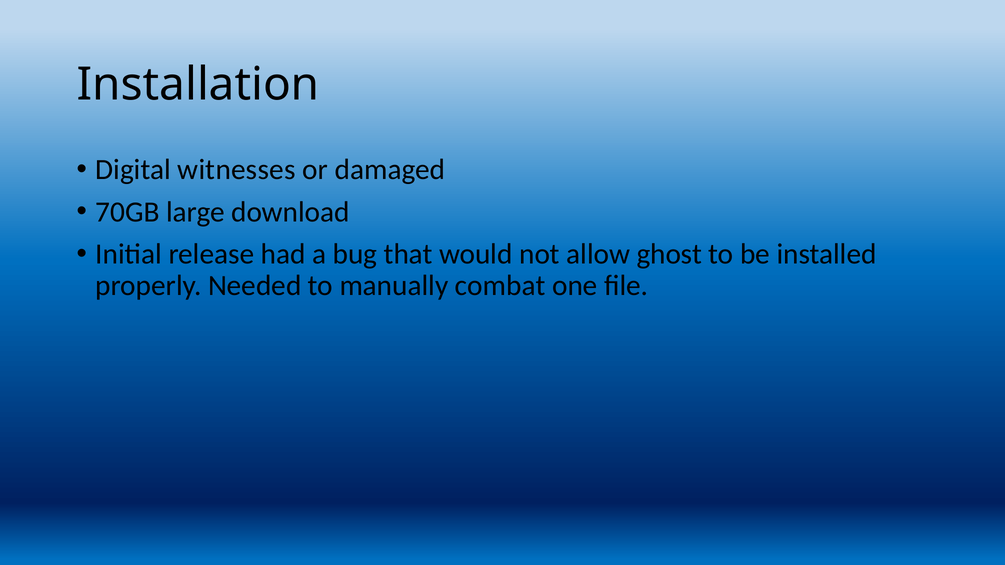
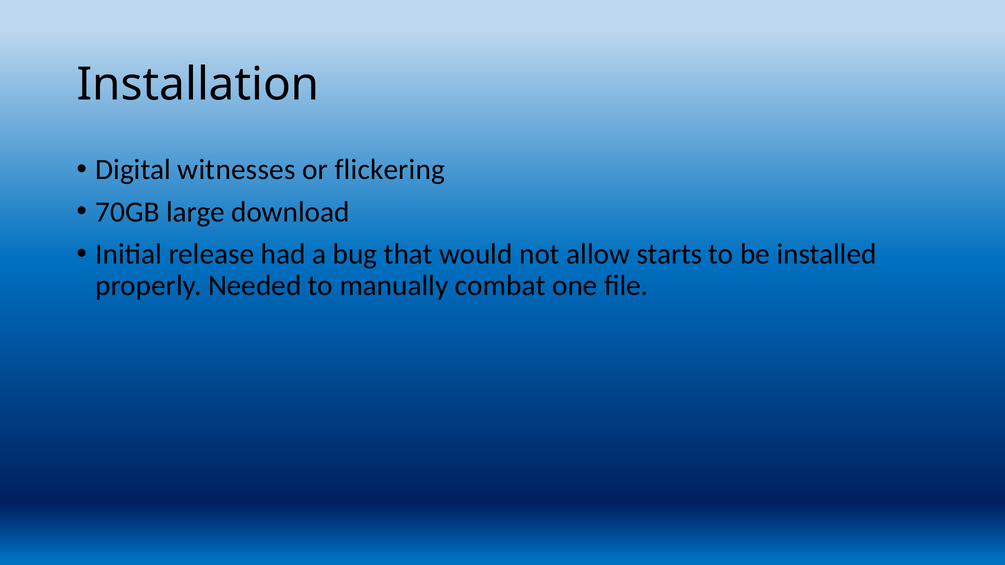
damaged: damaged -> flickering (390, 170)
ghost: ghost -> starts (669, 254)
